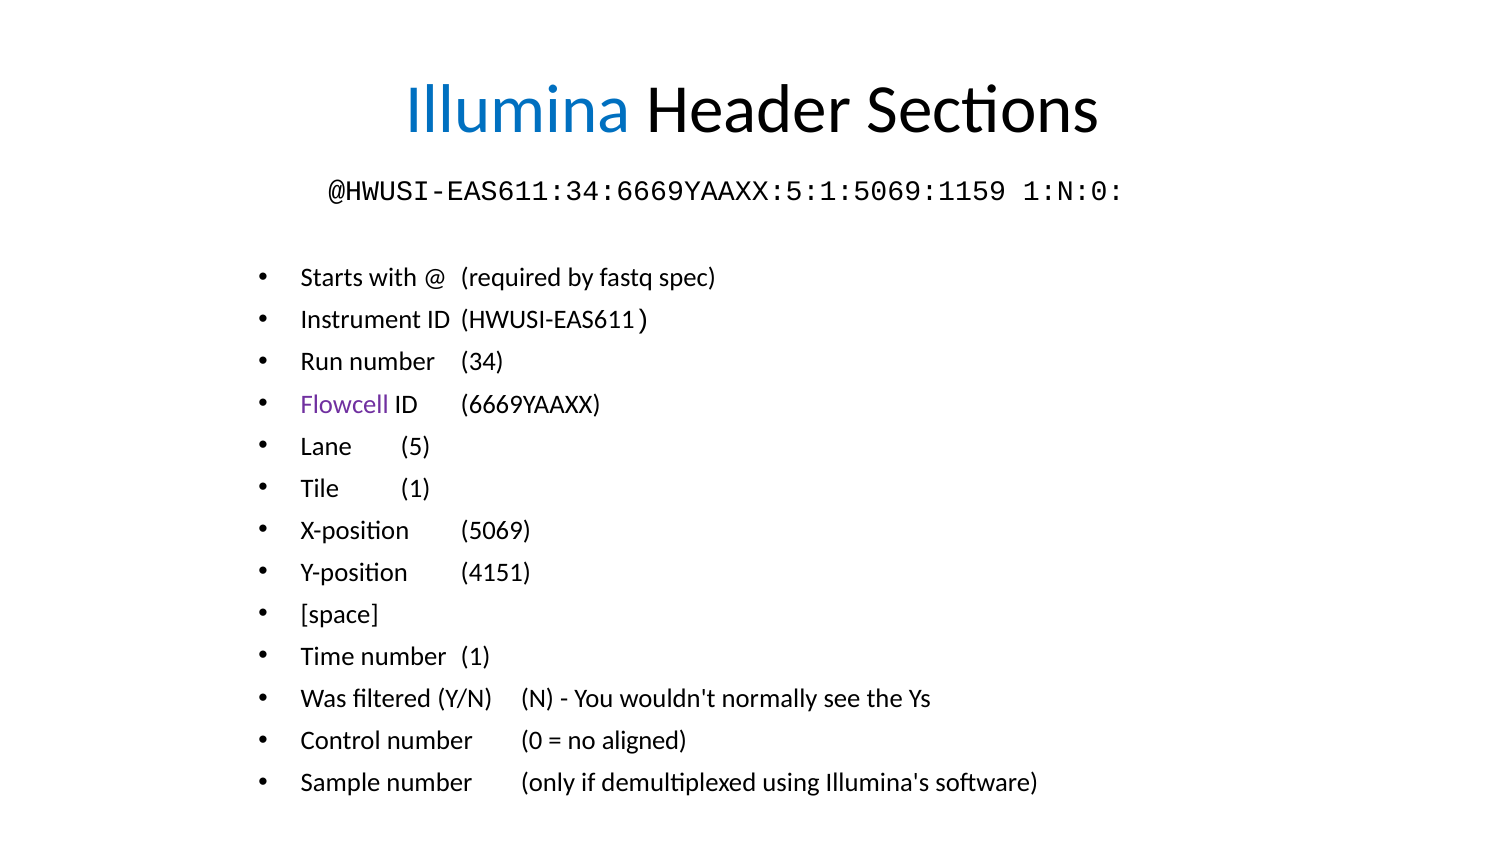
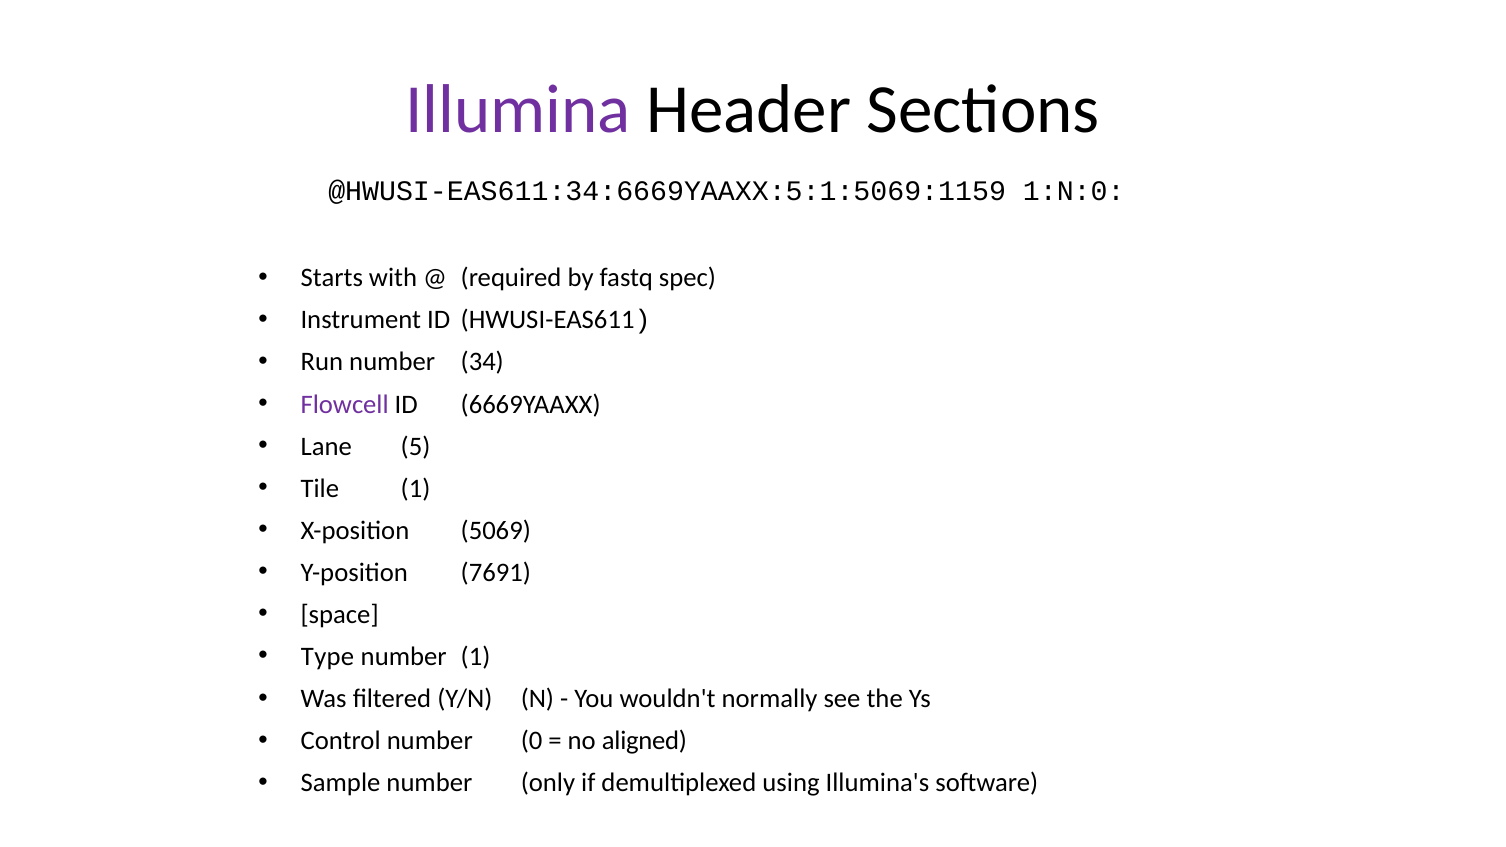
Illumina colour: blue -> purple (518, 109)
4151: 4151 -> 7691 (496, 573)
Time: Time -> Type (328, 657)
